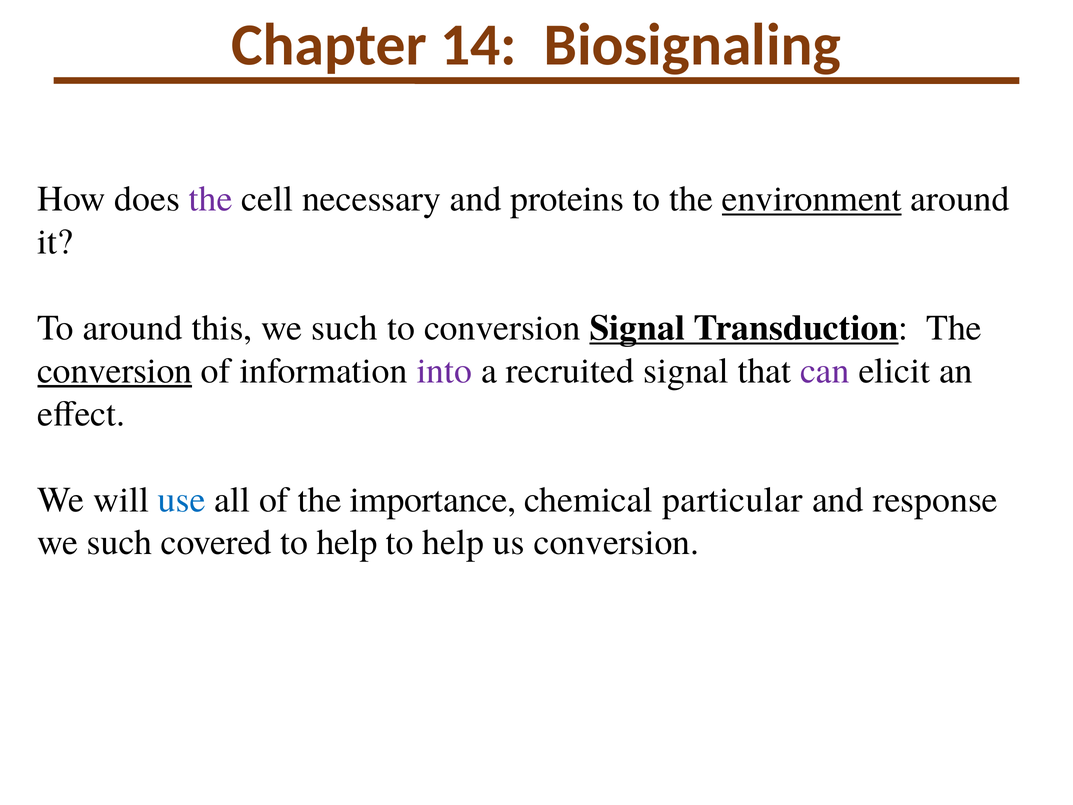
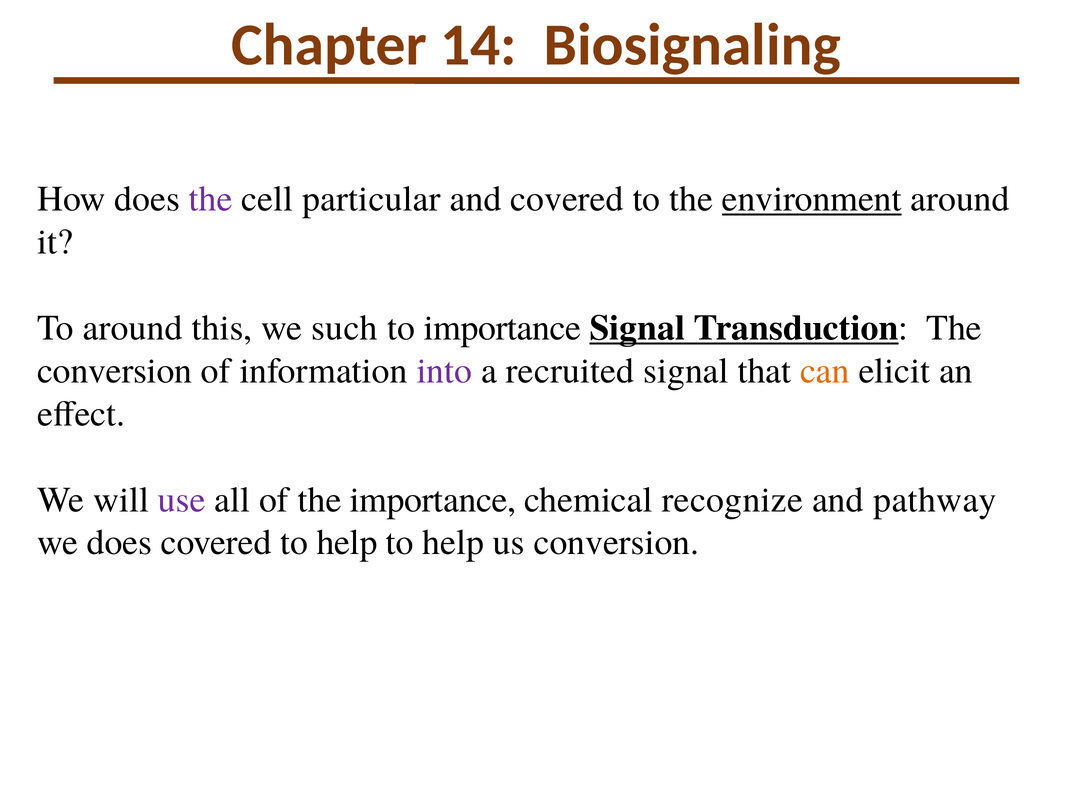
necessary: necessary -> particular (371, 199)
and proteins: proteins -> covered (567, 199)
to conversion: conversion -> importance (502, 328)
conversion underline: present -> none (115, 371)
can colour: purple -> orange (825, 371)
use colour: blue -> purple (182, 500)
particular: particular -> recognize (732, 500)
response: response -> pathway (935, 500)
such: such -> does (120, 542)
